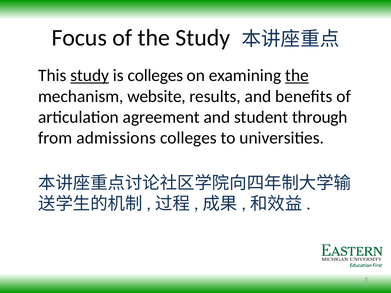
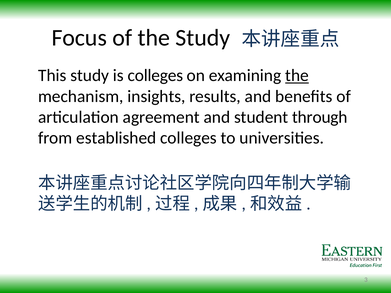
study underline: present -> none (90, 76)
website: website -> insights (156, 96)
admissions: admissions -> established (116, 138)
